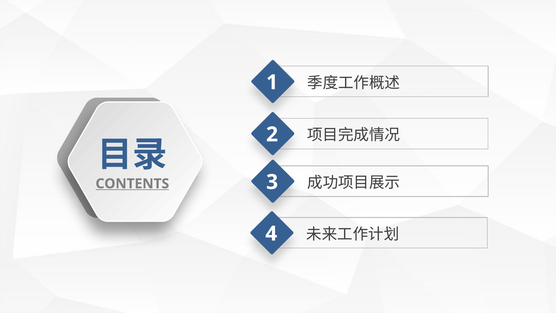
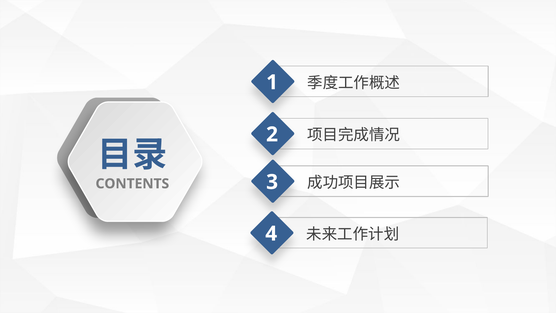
CONTENTS underline: present -> none (132, 184)
